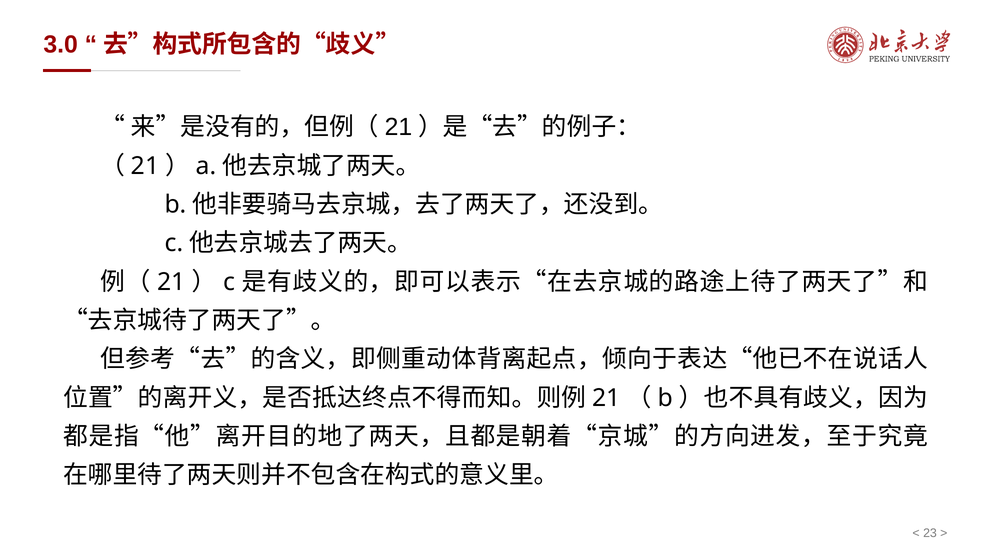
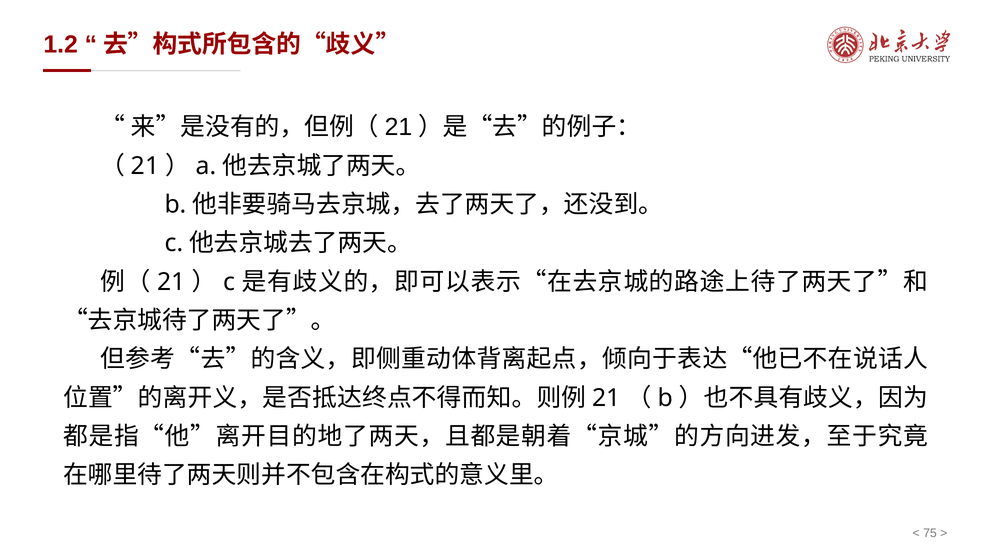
3.0: 3.0 -> 1.2 (61, 45)
23: 23 -> 75 (930, 532)
